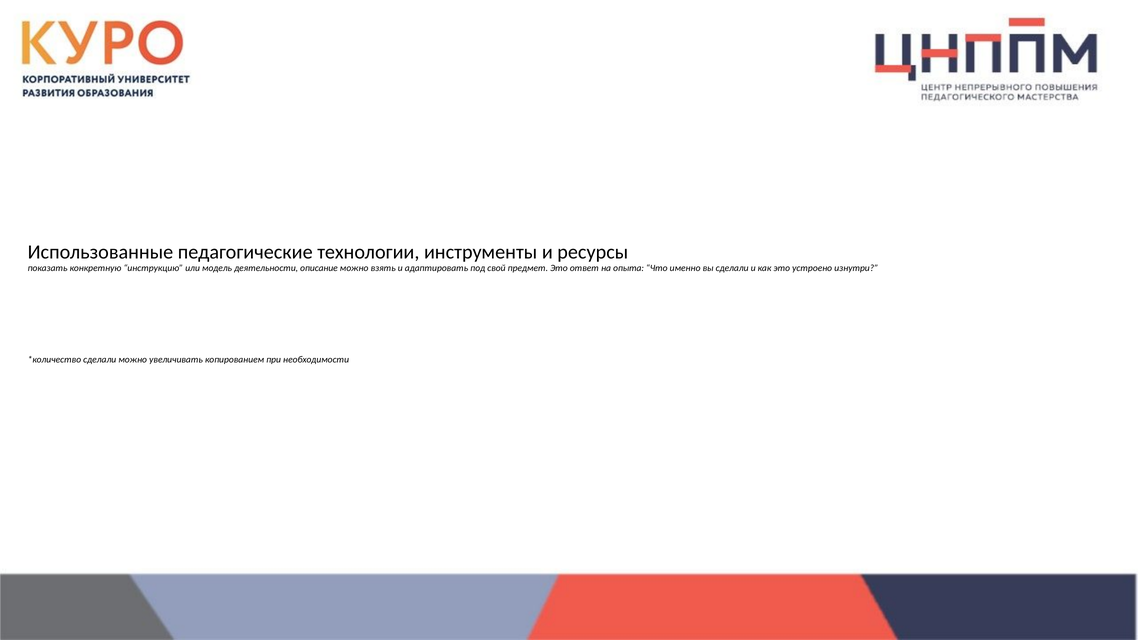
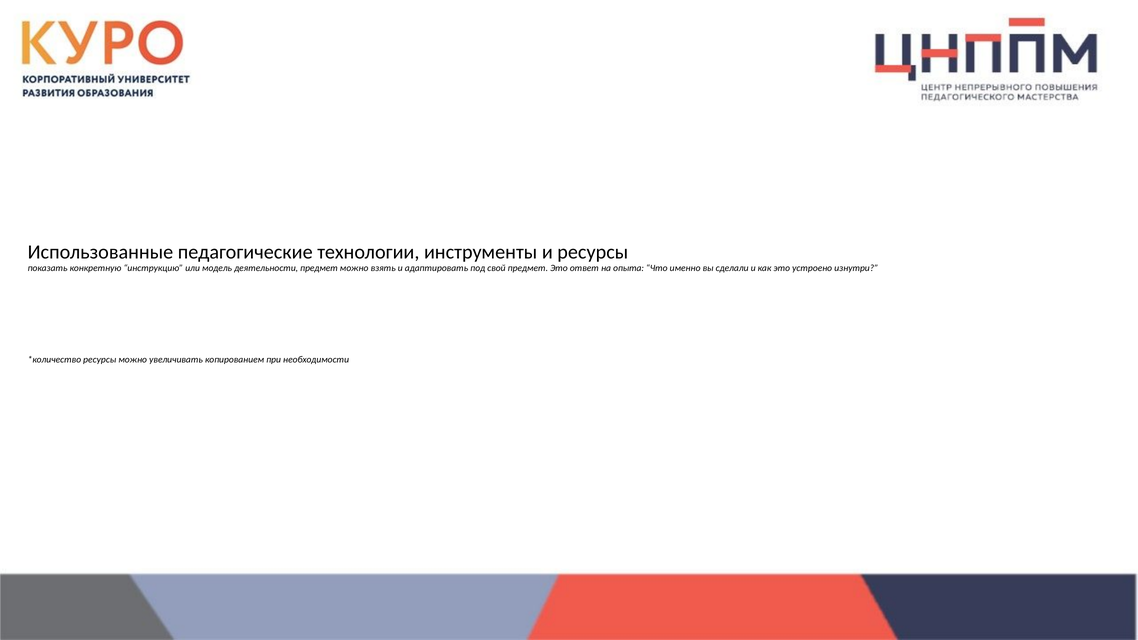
деятельности описание: описание -> предмет (319, 268)
сделали: сделали -> ресурсы (100, 360)
